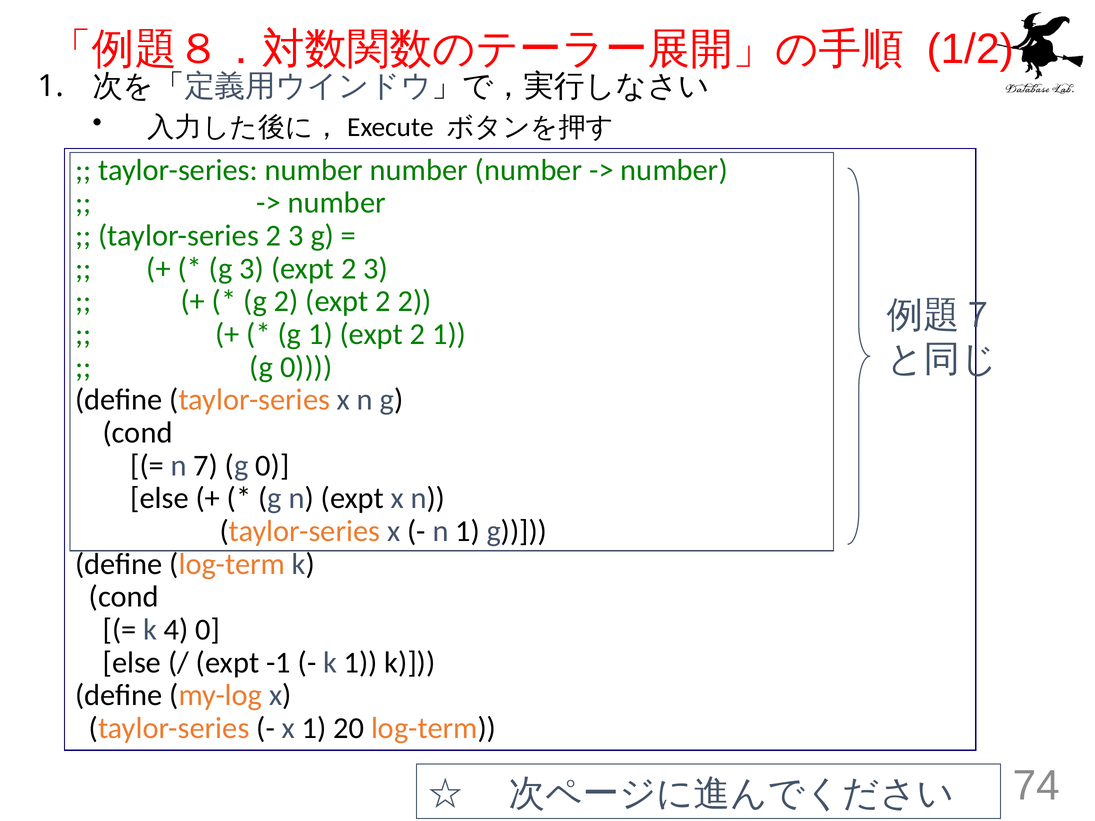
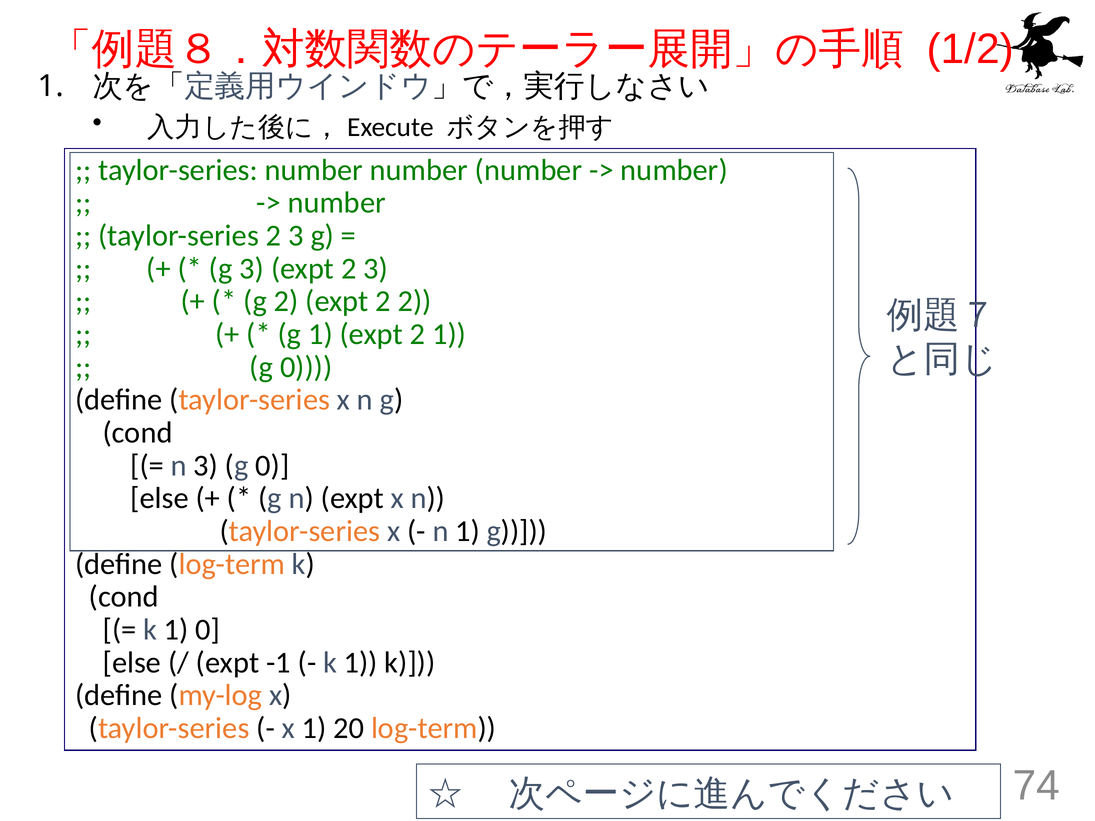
n 7: 7 -> 3 (206, 466)
4: 4 -> 1 (176, 630)
